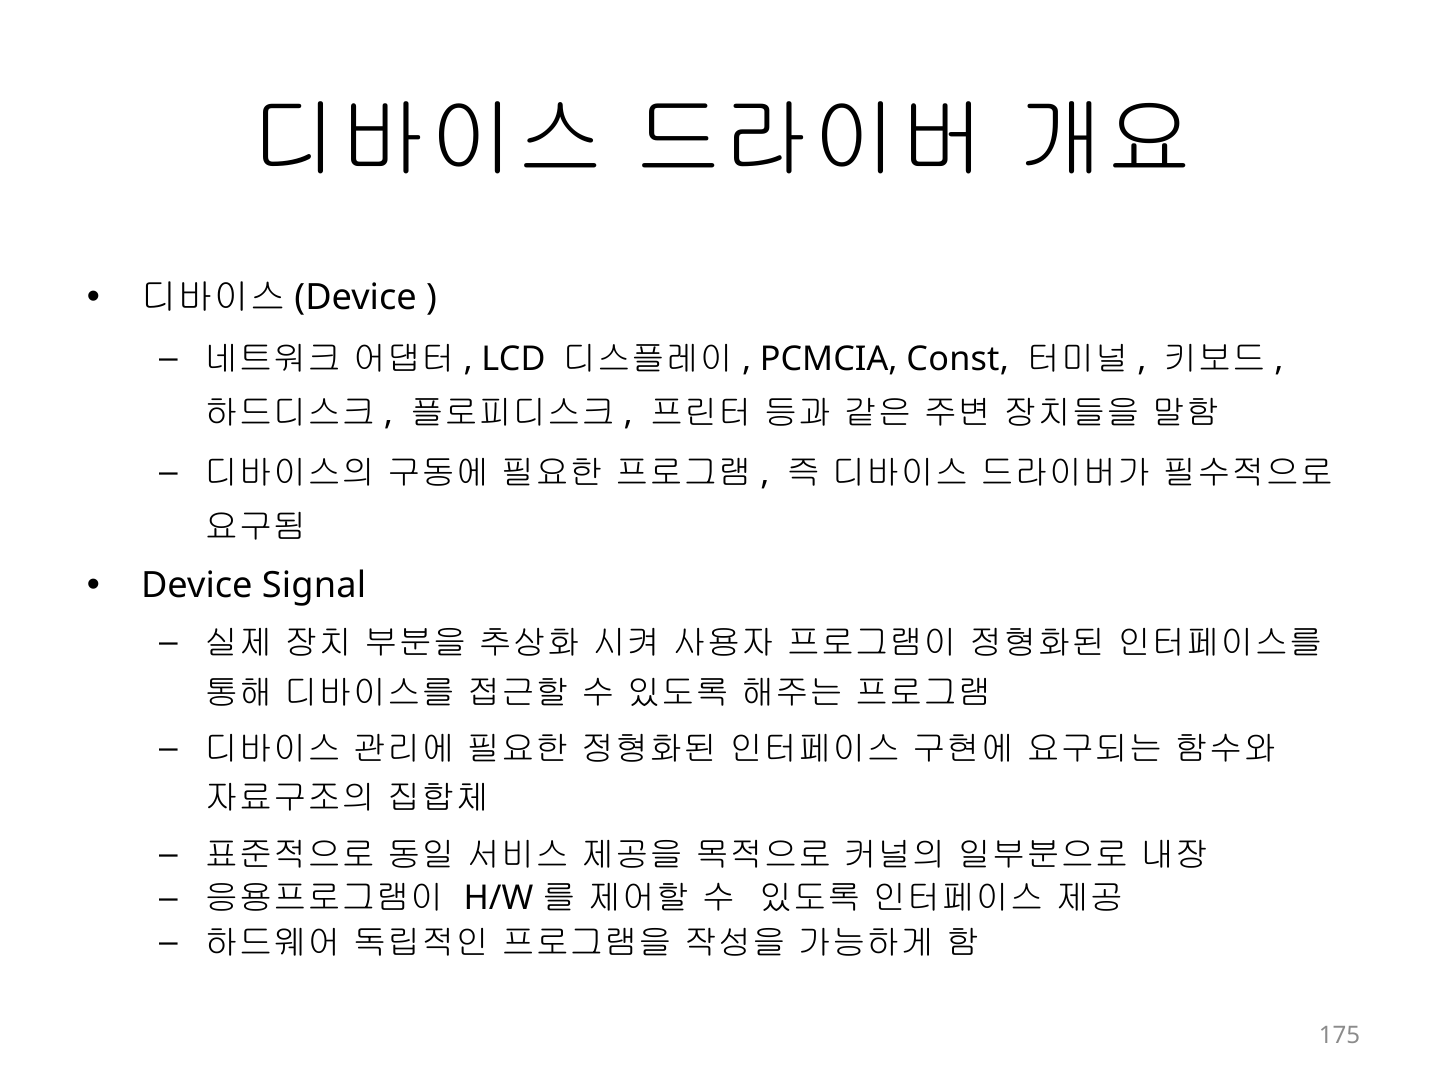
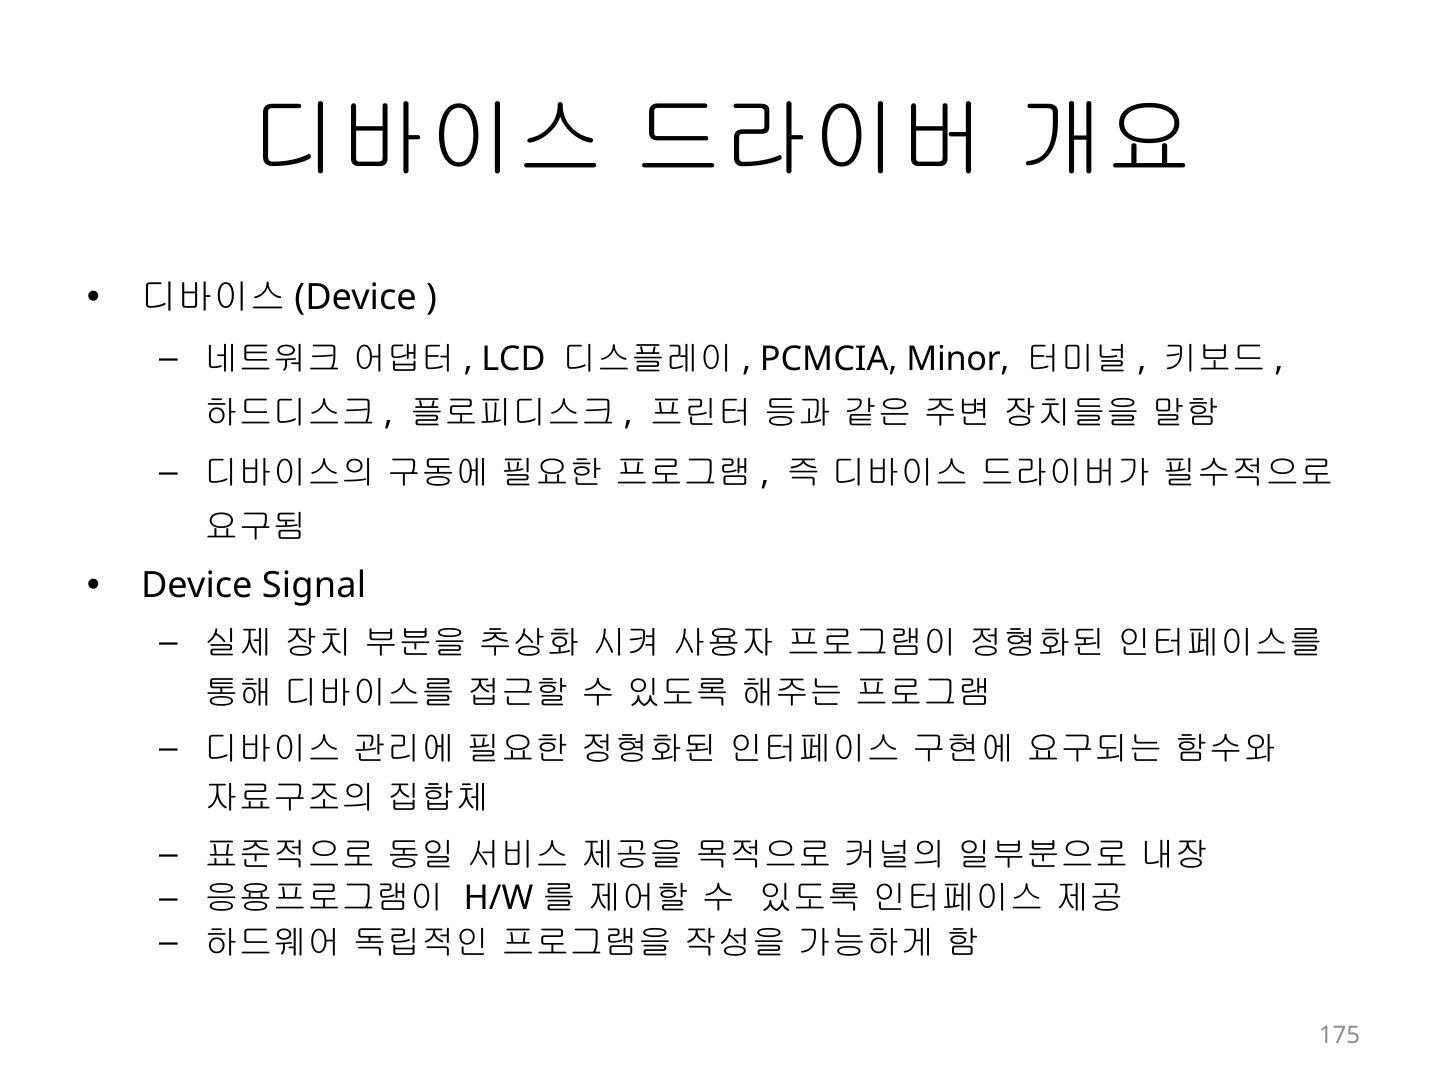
Const: Const -> Minor (958, 359)
